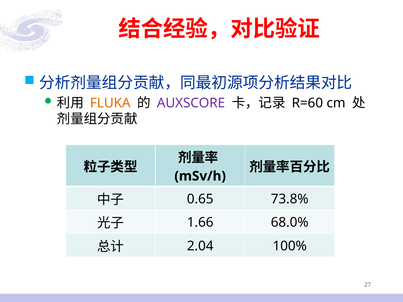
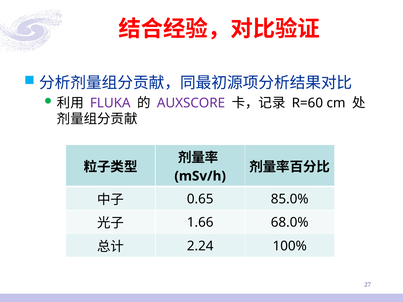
FLUKA colour: orange -> purple (110, 103)
73.8%: 73.8% -> 85.0% (290, 199)
2.04: 2.04 -> 2.24 (200, 246)
